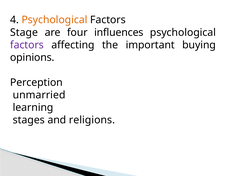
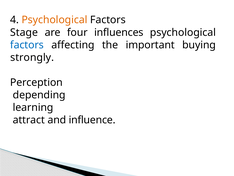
factors colour: purple -> blue (27, 45)
opinions: opinions -> strongly (32, 57)
unmarried: unmarried -> depending (39, 95)
stages: stages -> attract (29, 120)
religions: religions -> influence (92, 120)
